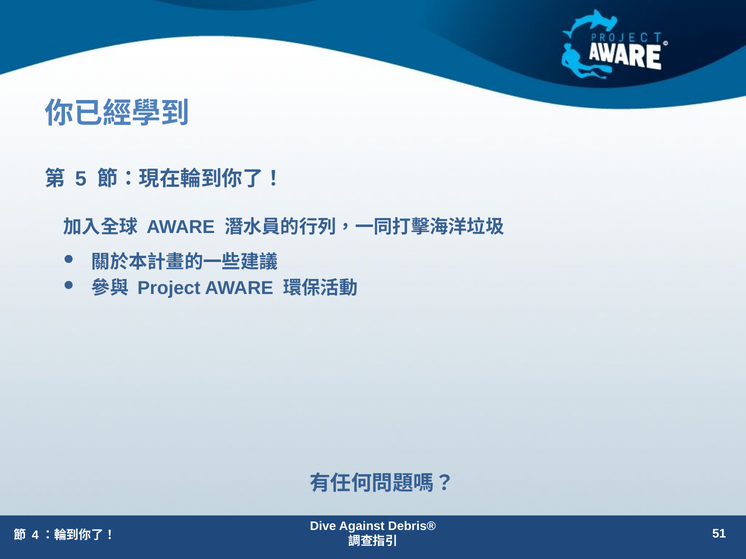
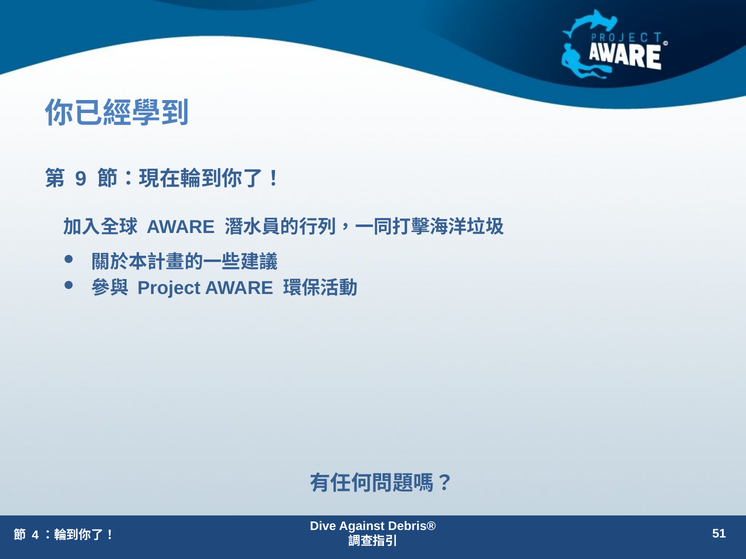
5: 5 -> 9 (81, 179)
